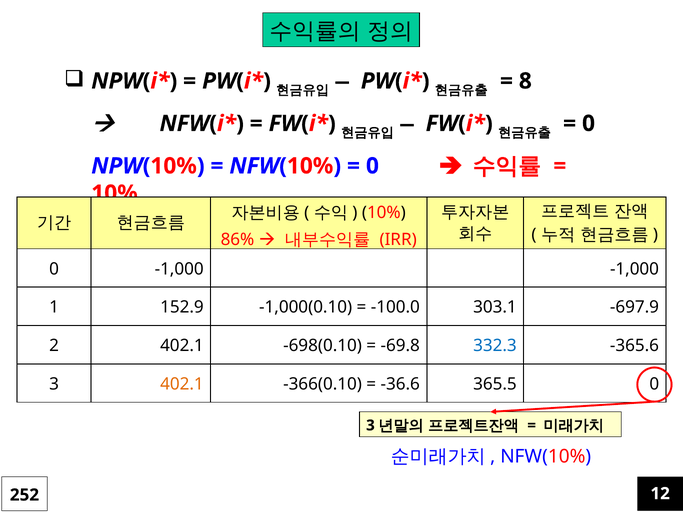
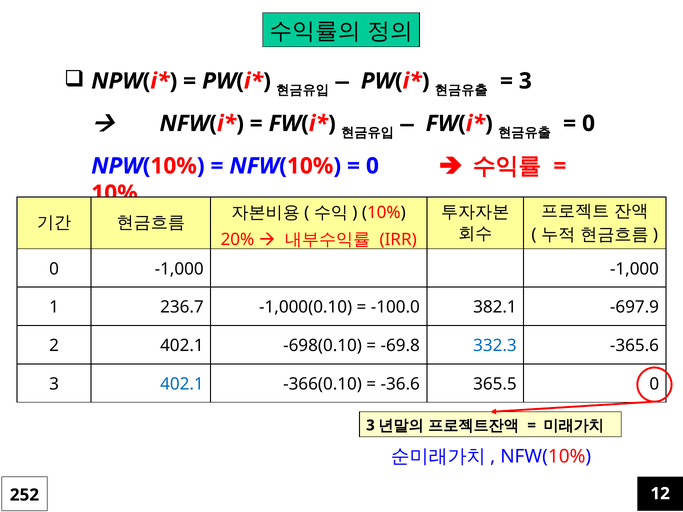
8: 8 -> 3 (525, 81)
86%: 86% -> 20% (237, 240)
152.9: 152.9 -> 236.7 (182, 307)
303.1: 303.1 -> 382.1 (495, 307)
402.1 colour: orange -> blue (182, 384)
